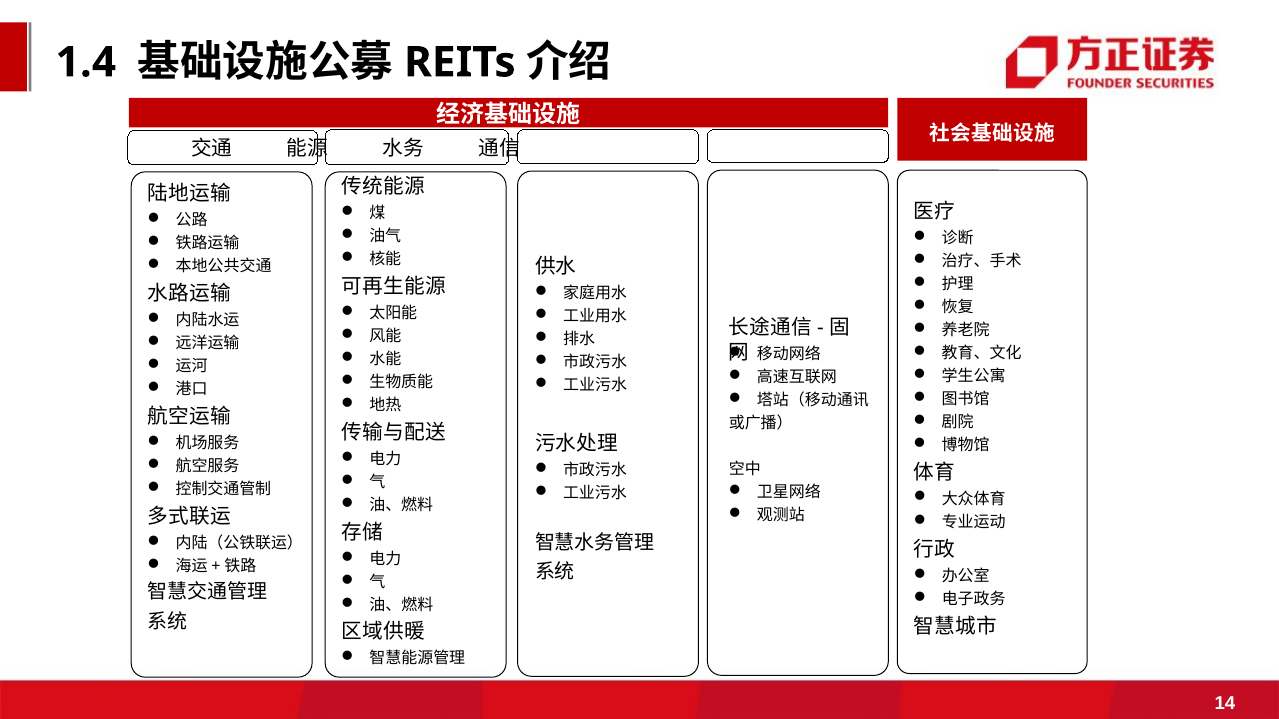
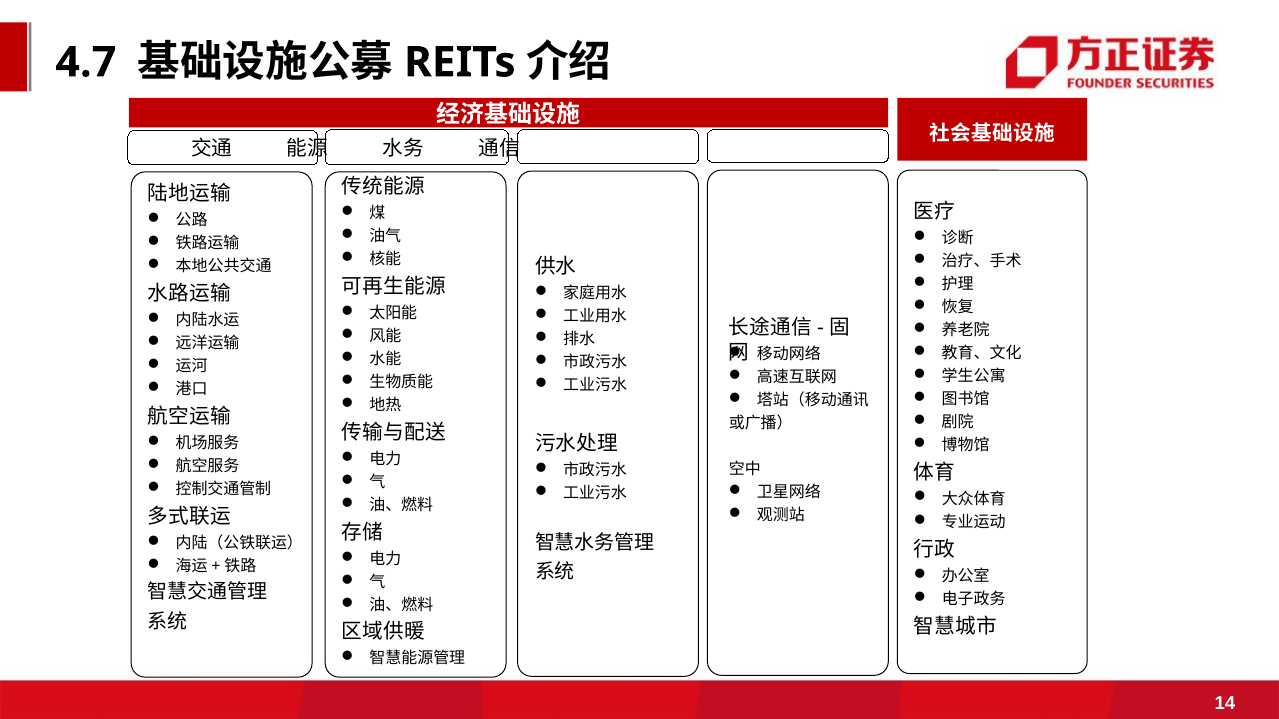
1.4: 1.4 -> 4.7 (86, 62)
